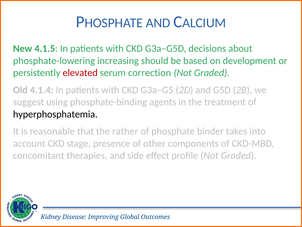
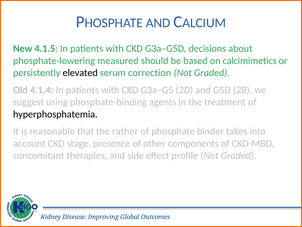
increasing: increasing -> measured (118, 61)
development: development -> calcimimetics (250, 61)
elevated colour: red -> black (80, 73)
